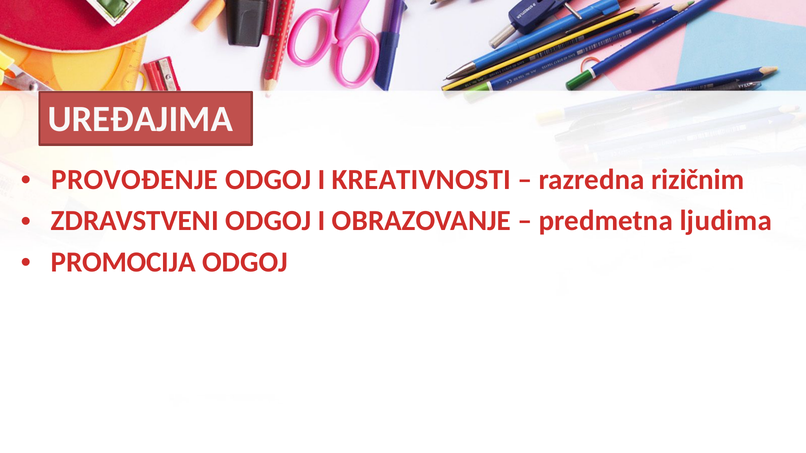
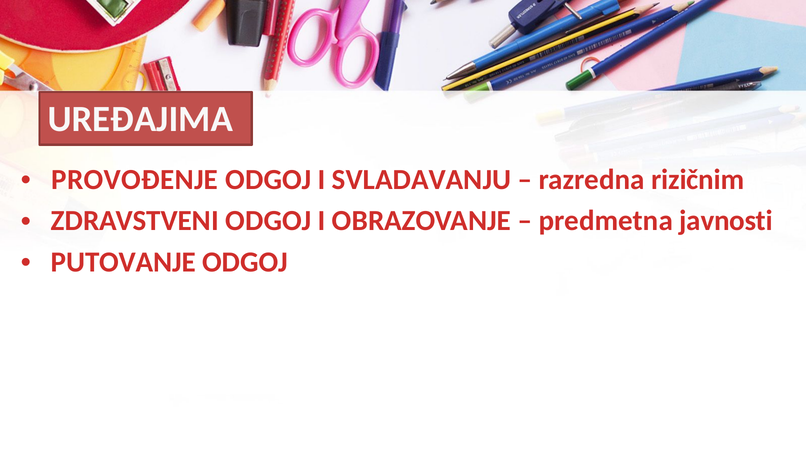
KREATIVNOSTI: KREATIVNOSTI -> SVLADAVANJU (422, 180)
ljudima: ljudima -> javnosti (726, 221)
PROMOCIJA: PROMOCIJA -> PUTOVANJE (123, 262)
